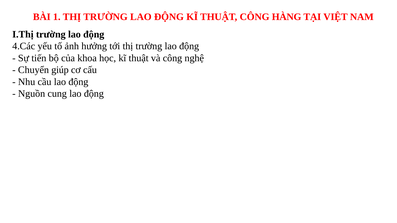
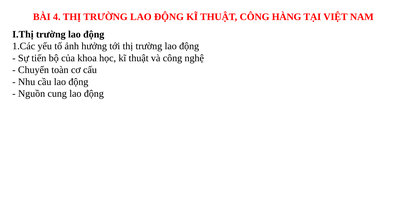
1: 1 -> 4 (57, 17)
4.Các: 4.Các -> 1.Các (24, 46)
giúp: giúp -> toàn (60, 70)
